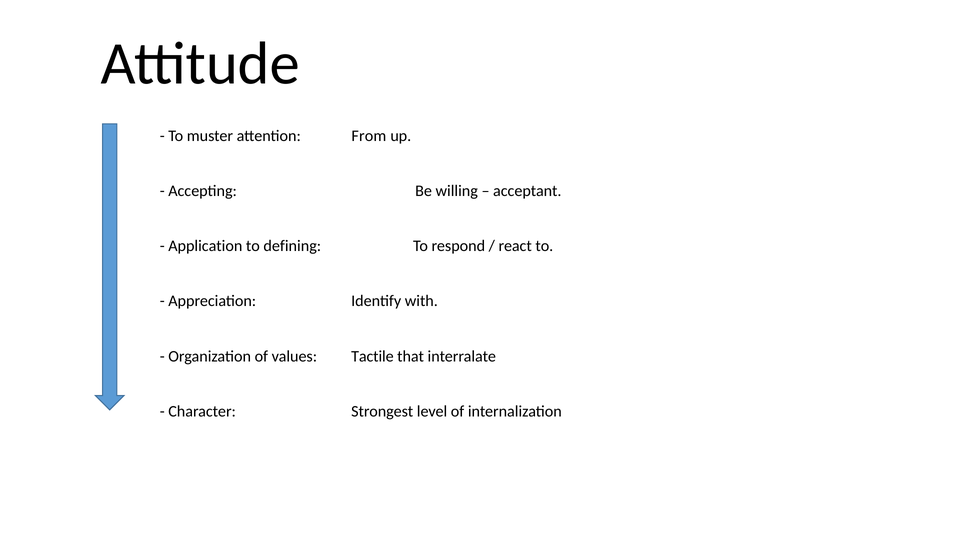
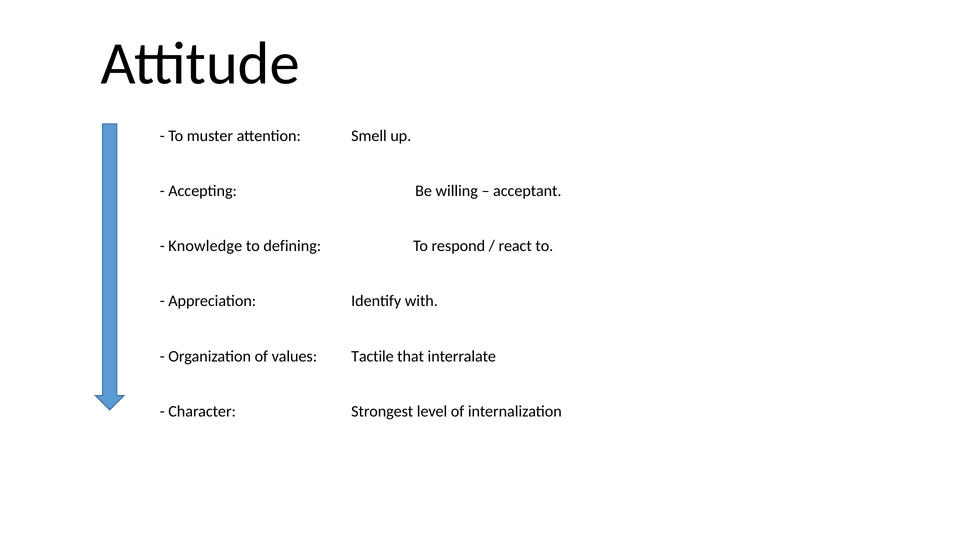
From: From -> Smell (369, 136)
Application: Application -> Knowledge (205, 246)
